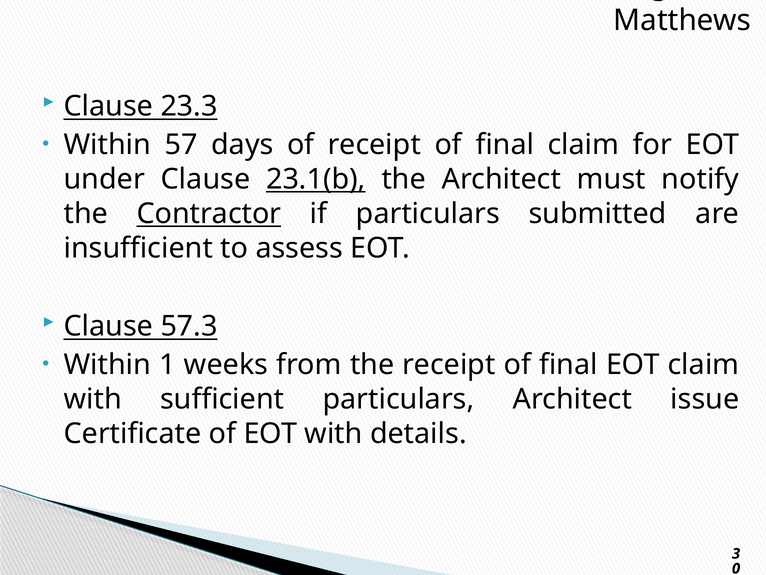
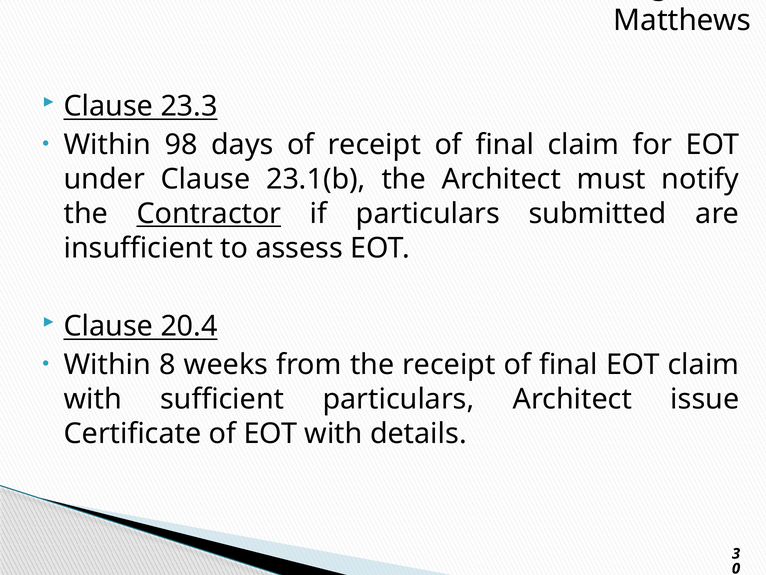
57: 57 -> 98 (181, 145)
23.1(b underline: present -> none (316, 179)
57.3: 57.3 -> 20.4 (189, 326)
1: 1 -> 8 (168, 365)
